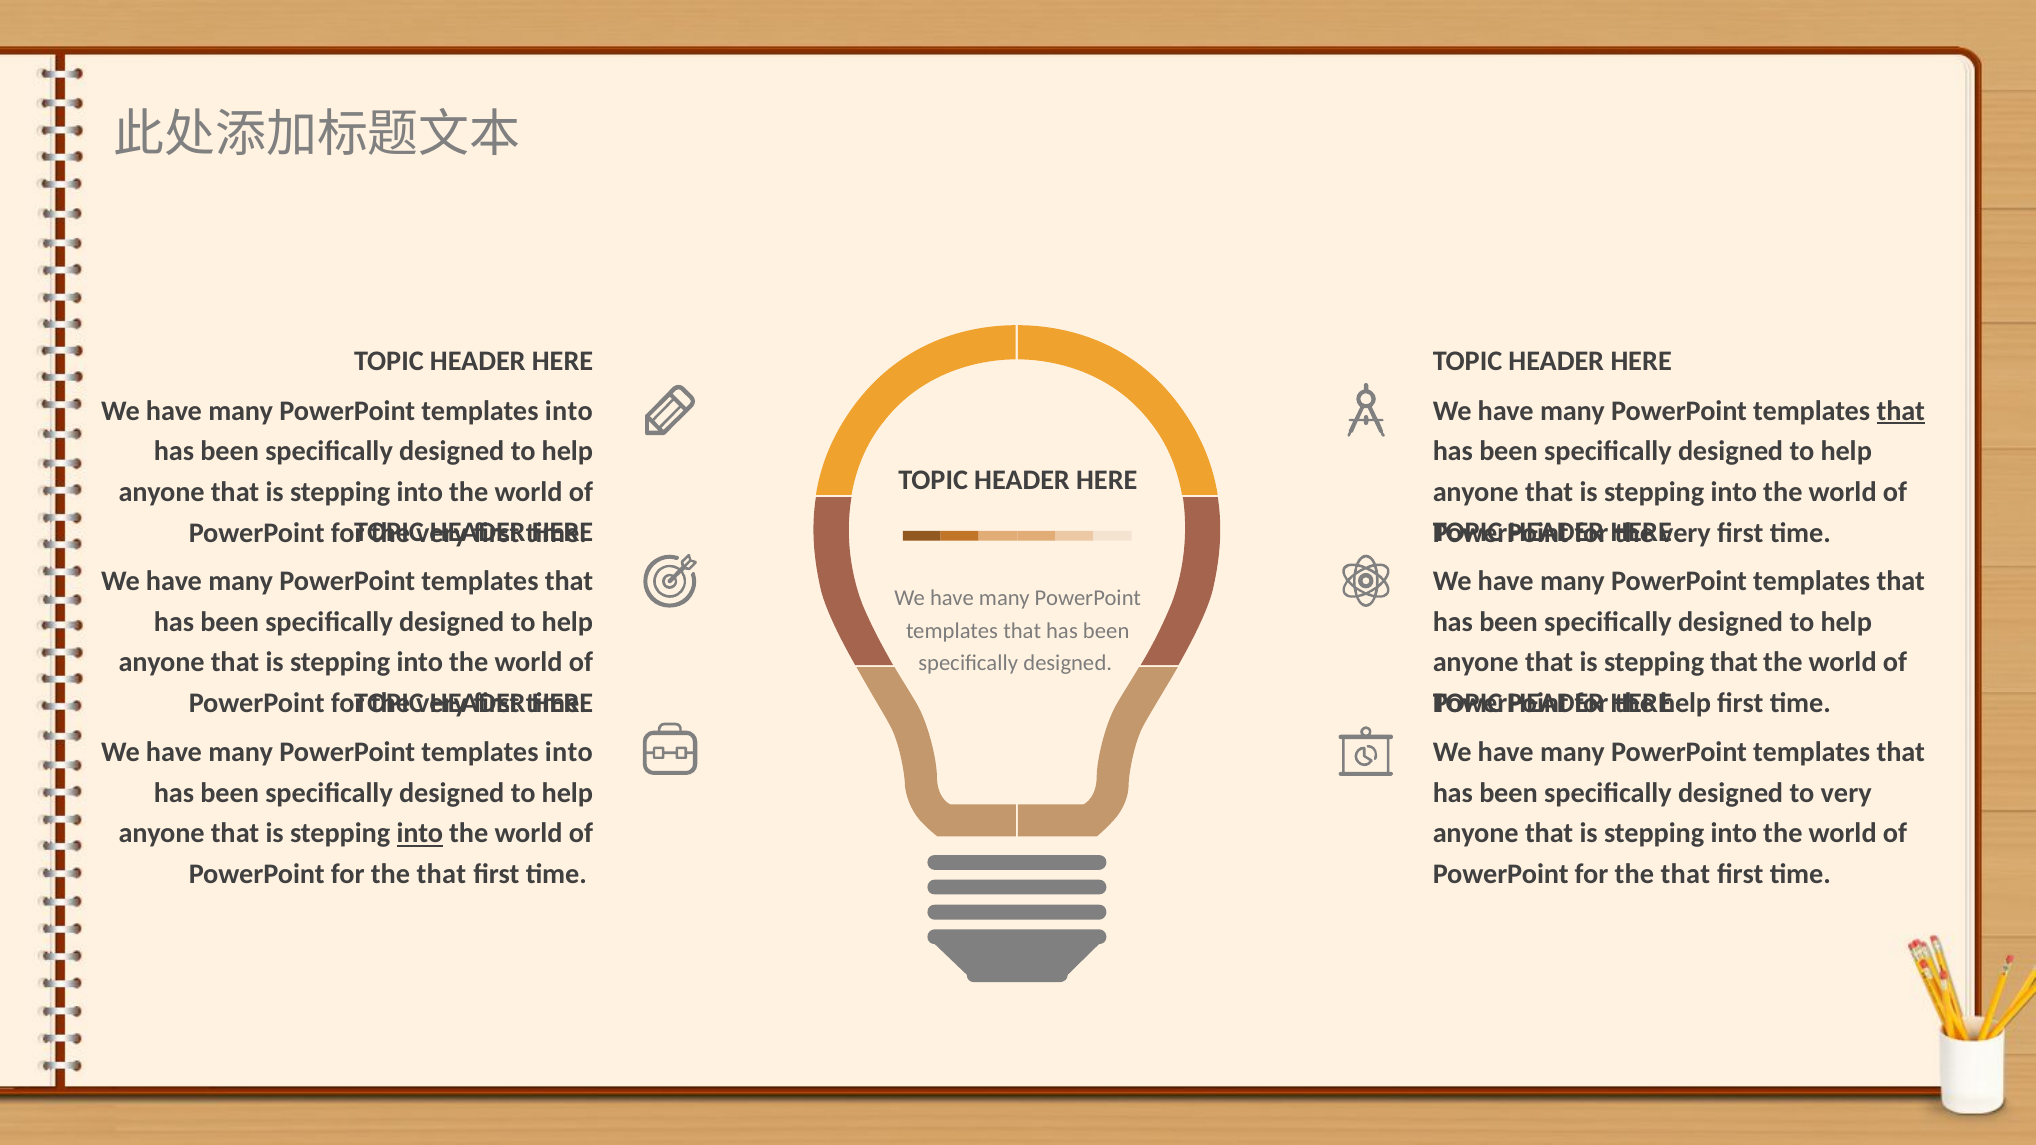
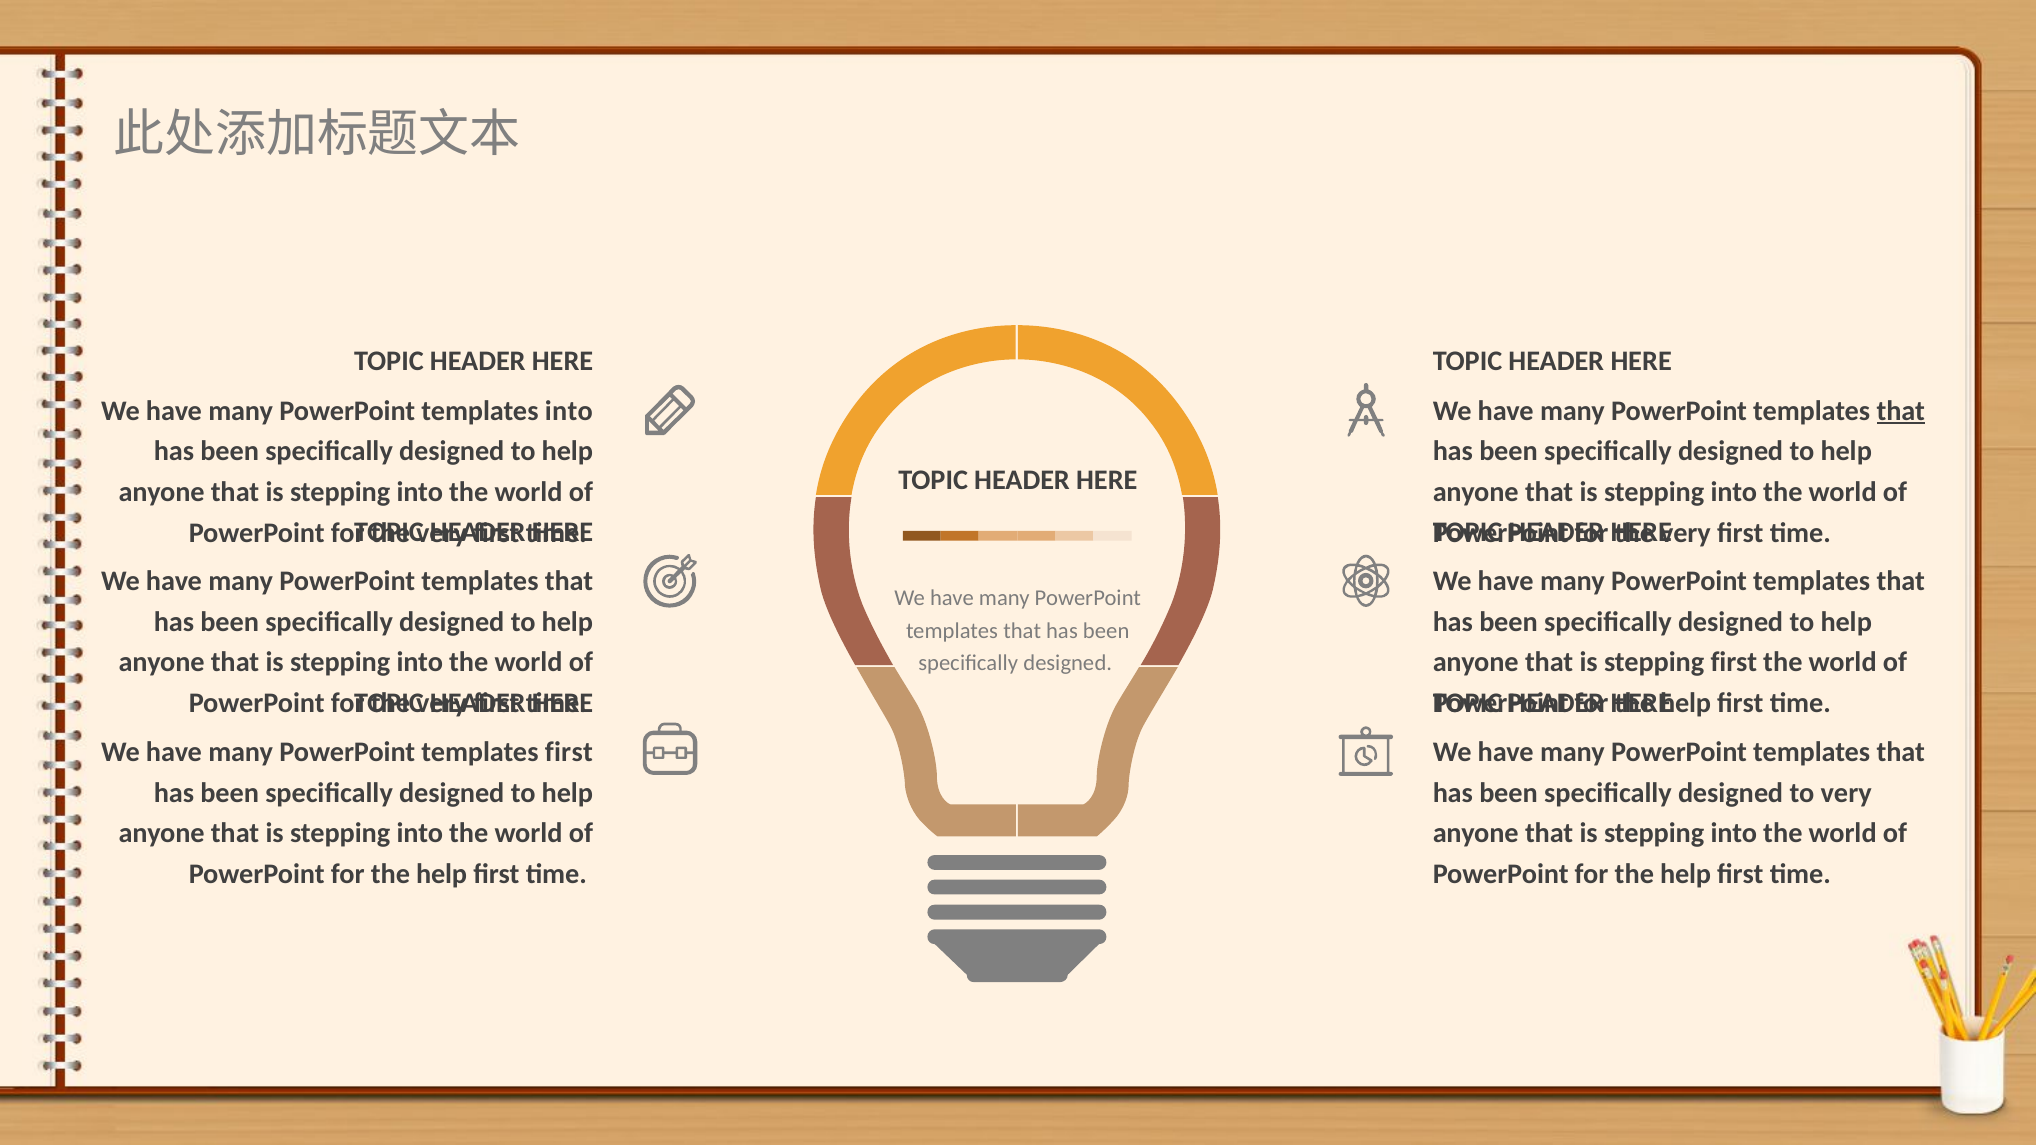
stepping that: that -> first (1734, 663)
into: into -> first (569, 752)
into underline: present -> none (420, 834)
that: that -> help (442, 875)
that: that -> help (1686, 875)
